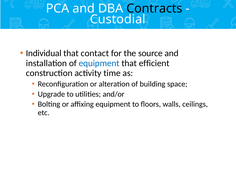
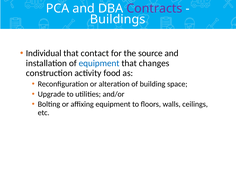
Contracts colour: black -> purple (154, 8)
Custodial: Custodial -> Buildings (118, 19)
efficient: efficient -> changes (154, 63)
time: time -> food (112, 73)
